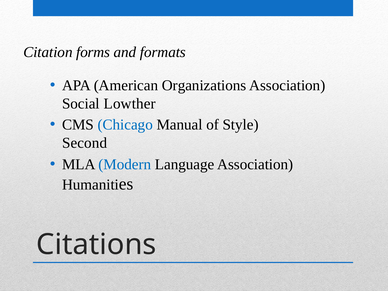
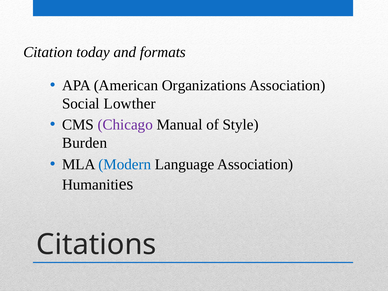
forms: forms -> today (93, 52)
Chicago colour: blue -> purple (125, 125)
Second: Second -> Burden (85, 143)
